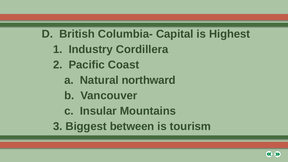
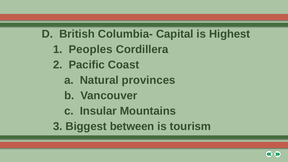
Industry: Industry -> Peoples (91, 49)
northward: northward -> provinces (149, 80)
